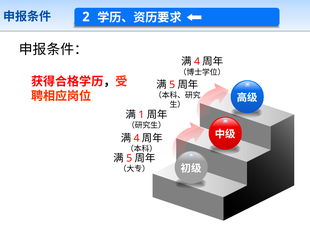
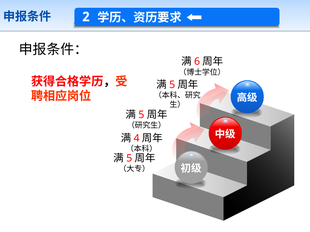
4: 4 -> 6 (197, 62)
1: 1 -> 5 (141, 115)
